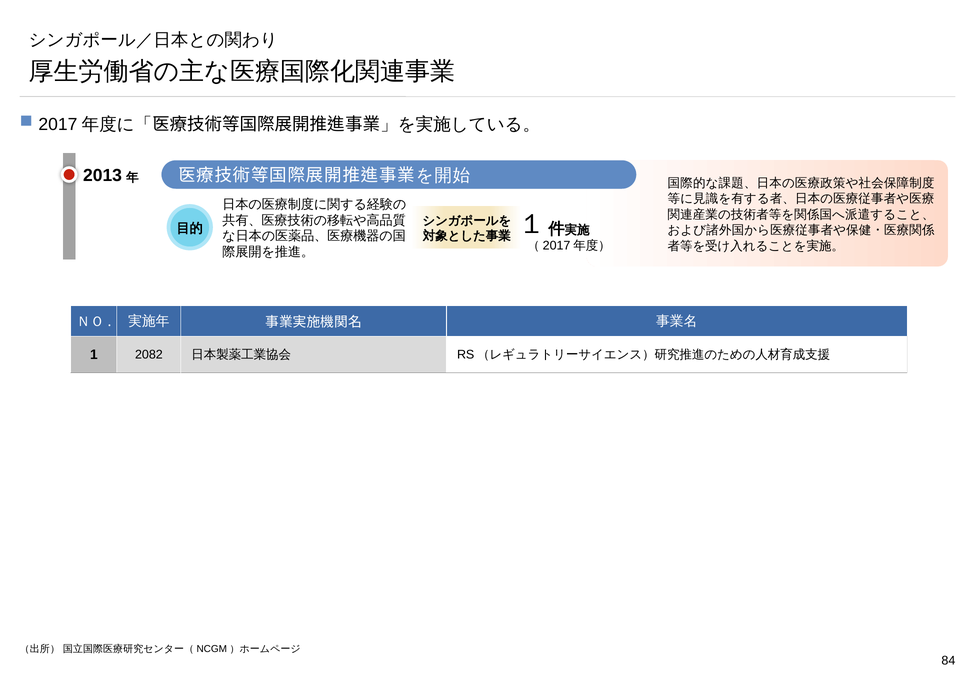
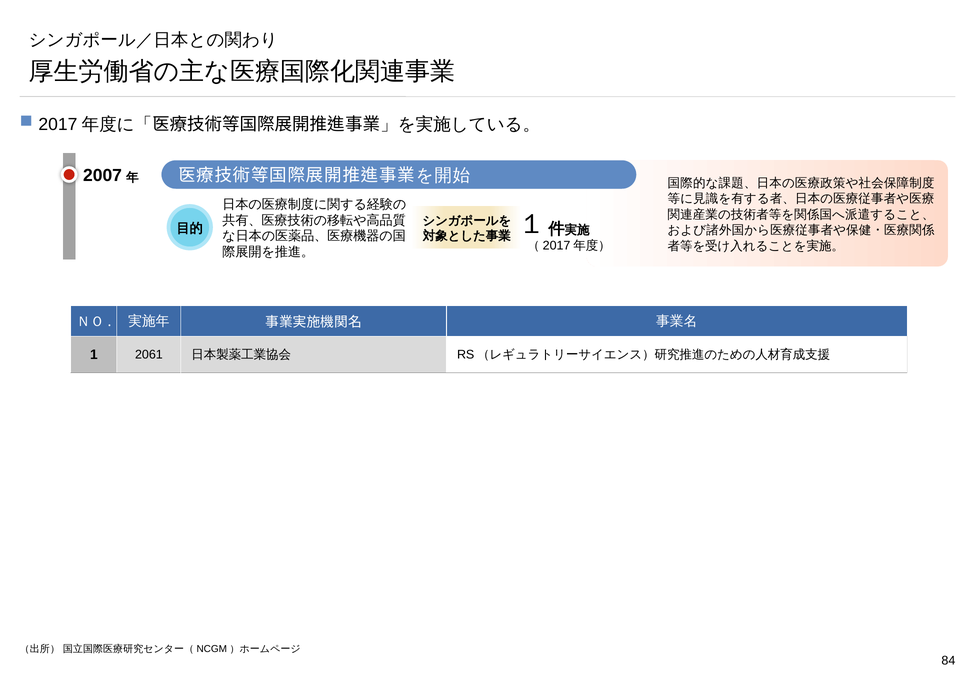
2013: 2013 -> 2007 (102, 176)
2082: 2082 -> 2061 (149, 355)
